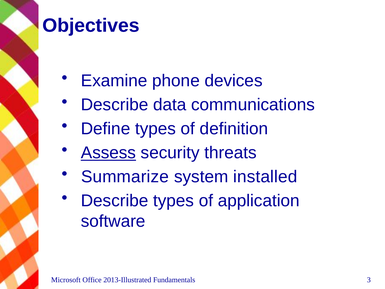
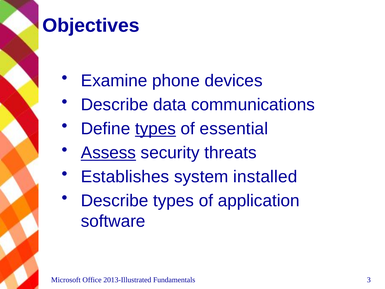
types underline: none -> present (155, 129)
definition: definition -> essential (234, 129)
Summarize: Summarize -> Establishes (125, 177)
